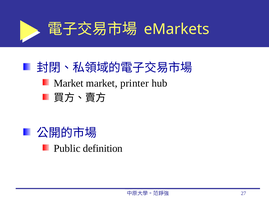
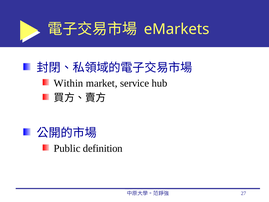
Market: Market -> Within (69, 83)
printer: printer -> service (135, 83)
